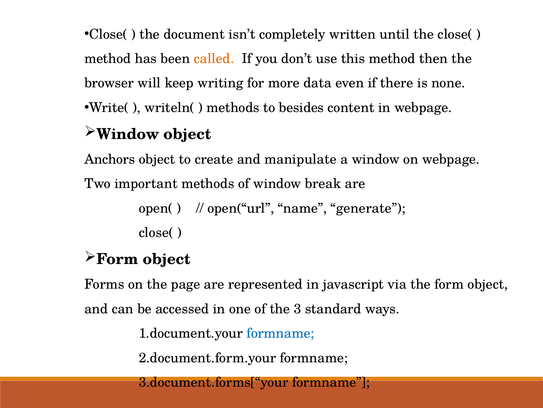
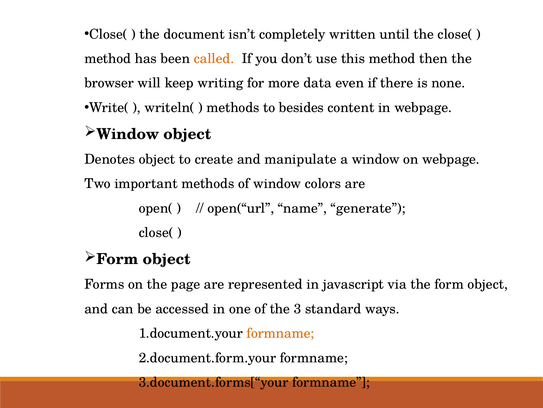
Anchors: Anchors -> Denotes (110, 159)
break: break -> colors (323, 183)
formname colour: blue -> orange (280, 333)
